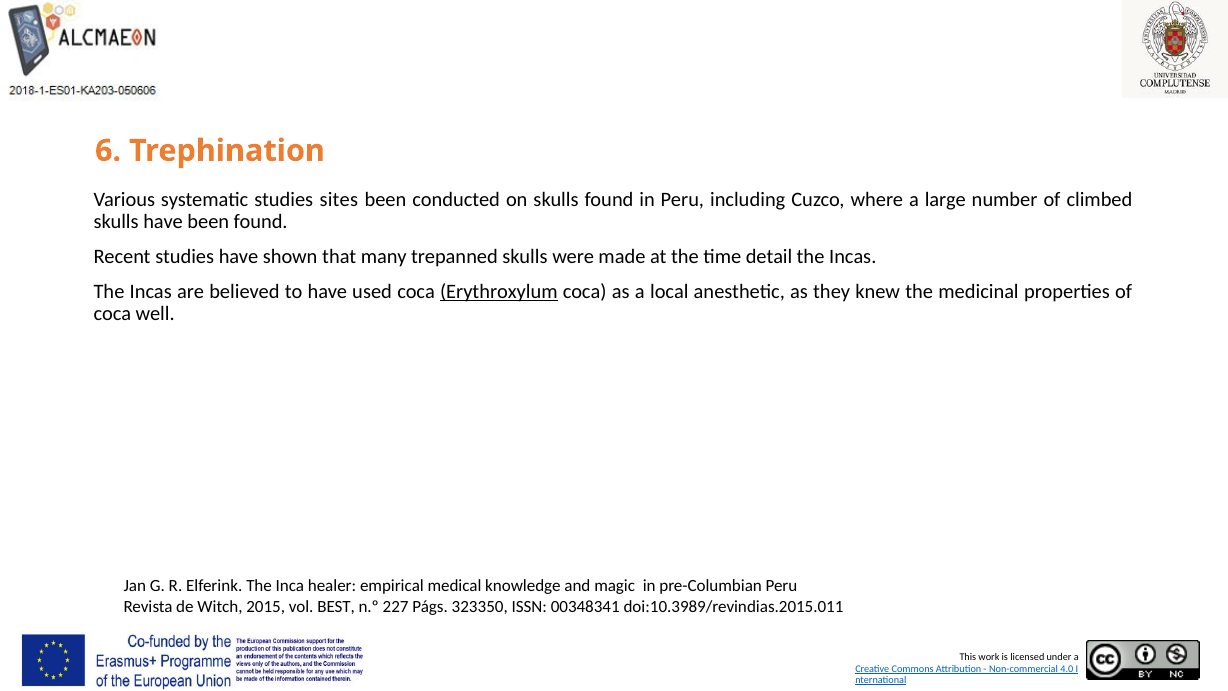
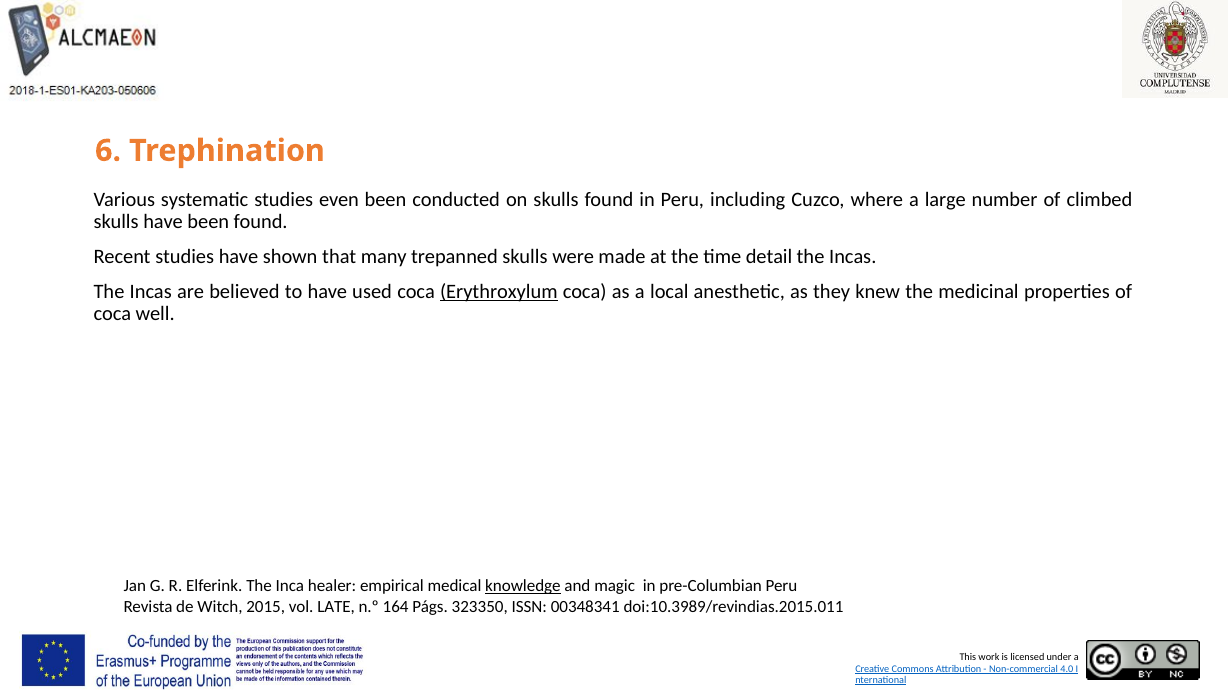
sites: sites -> even (339, 199)
knowledge underline: none -> present (523, 586)
BEST: BEST -> LATE (336, 606)
227: 227 -> 164 (396, 606)
